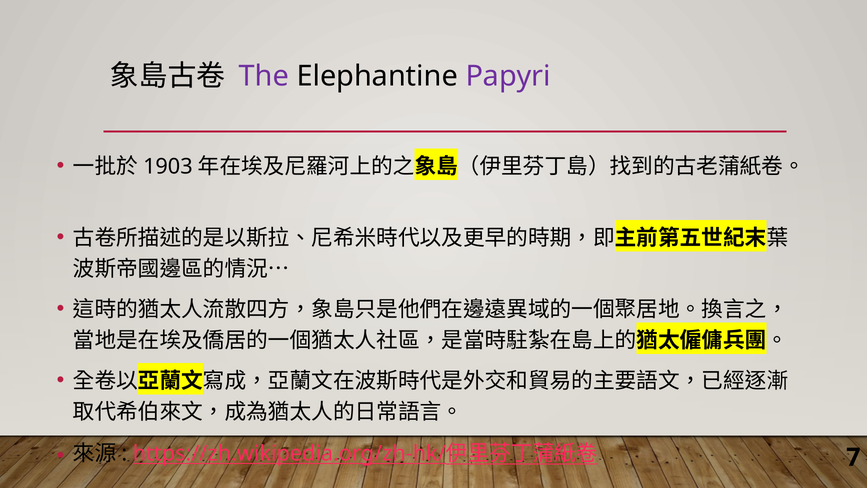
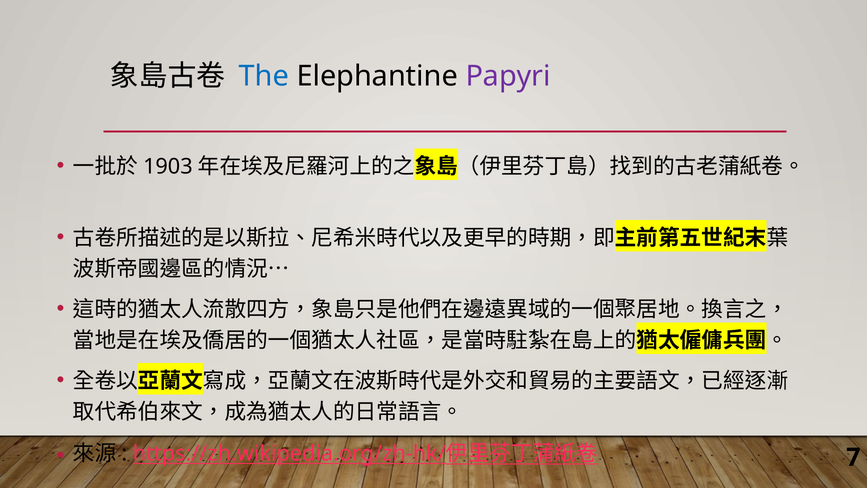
The colour: purple -> blue (264, 76)
